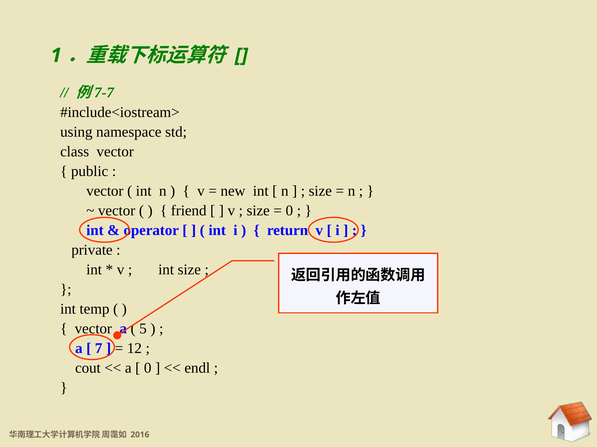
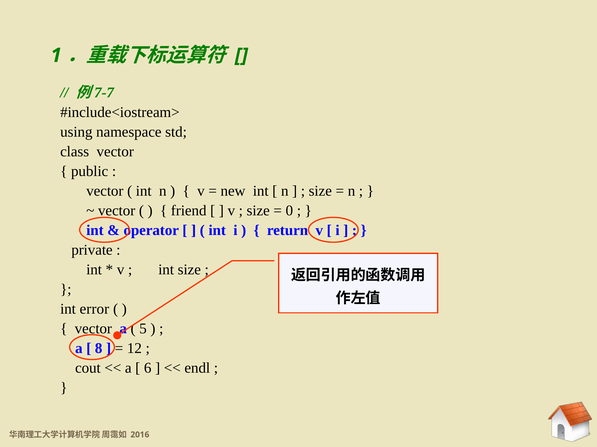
temp: temp -> error (94, 310)
7: 7 -> 8 (99, 349)
0: 0 -> 6 (148, 369)
